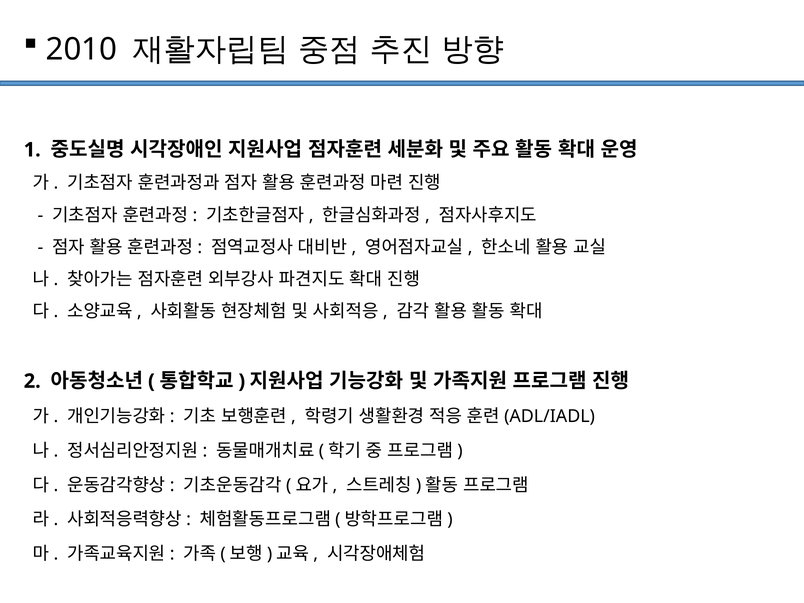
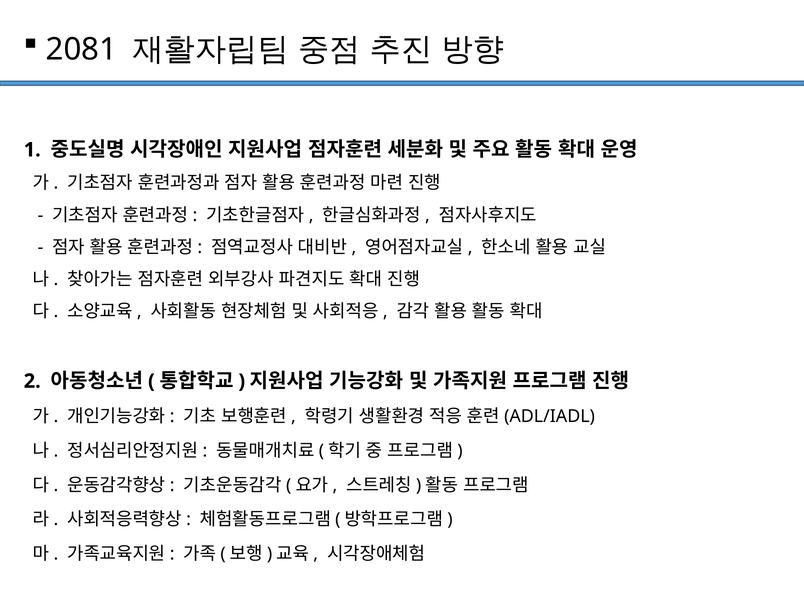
2010: 2010 -> 2081 (81, 49)
